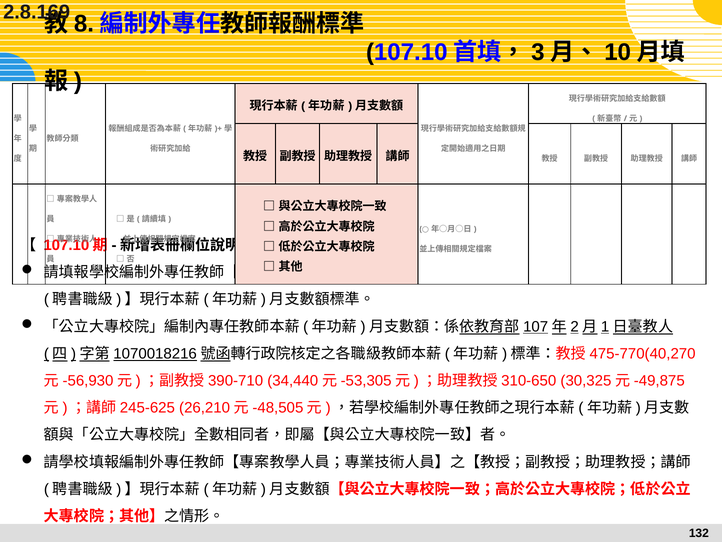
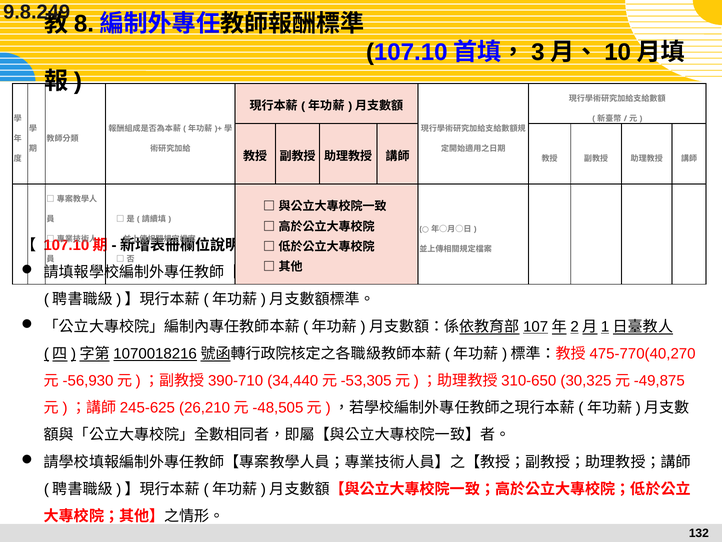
2.8.169: 2.8.169 -> 9.8.249 (37, 12)
